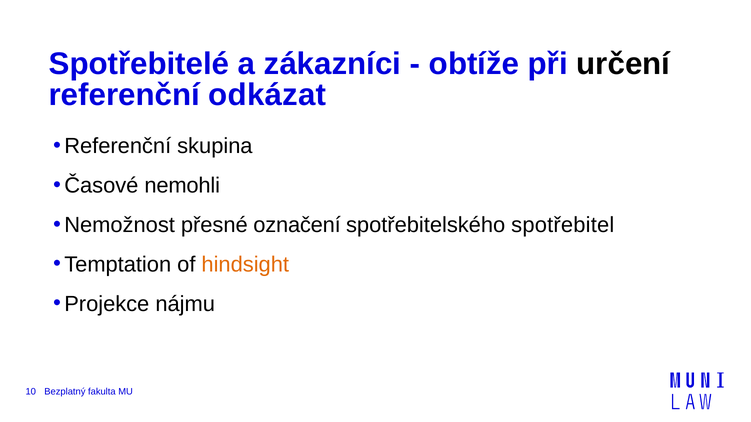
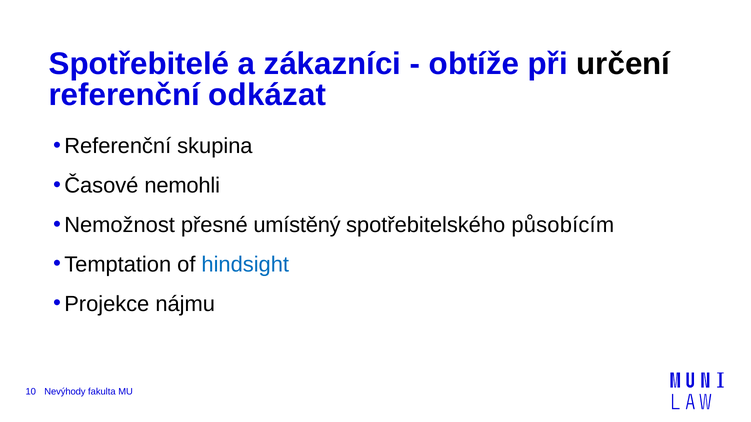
označení: označení -> umístěný (297, 225)
spotřebitel: spotřebitel -> působícím (563, 225)
hindsight colour: orange -> blue (245, 265)
Bezplatný: Bezplatný -> Nevýhody (65, 392)
